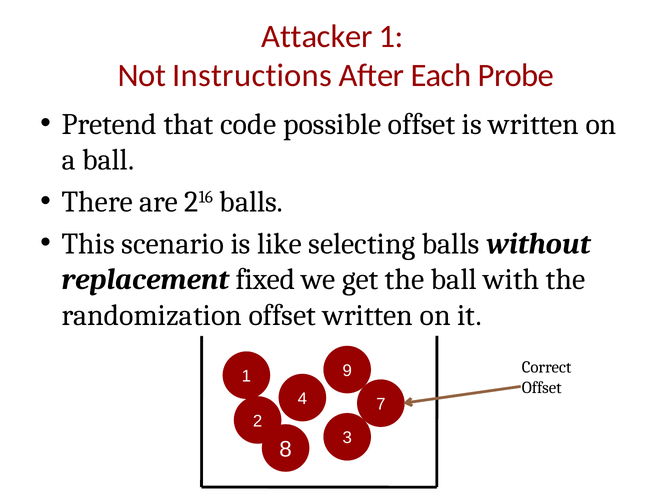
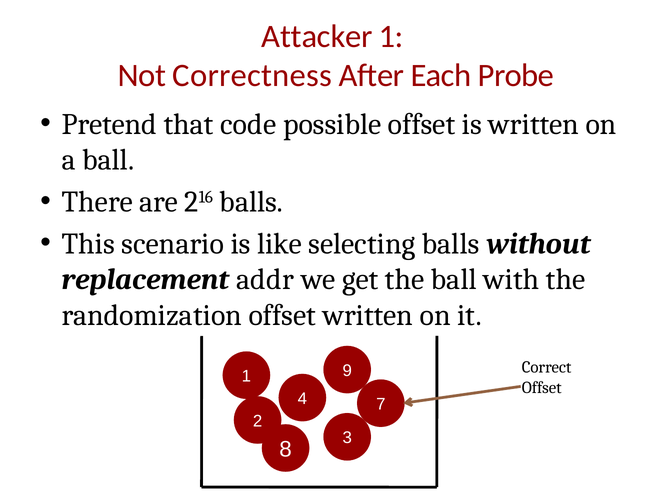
Instructions: Instructions -> Correctness (252, 76)
fixed: fixed -> addr (265, 280)
